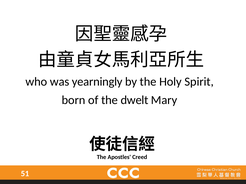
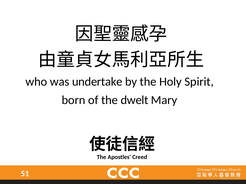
yearningly: yearningly -> undertake (97, 82)
